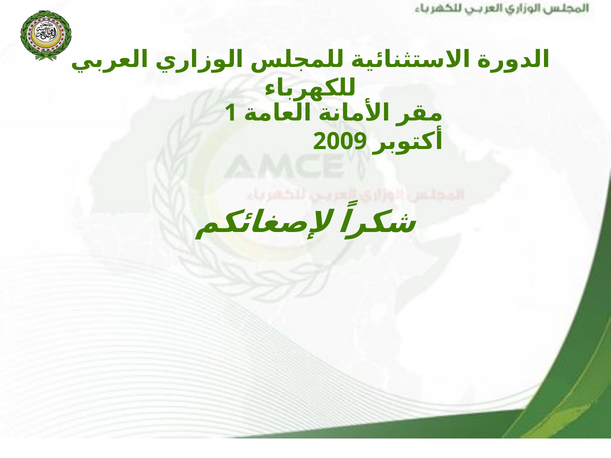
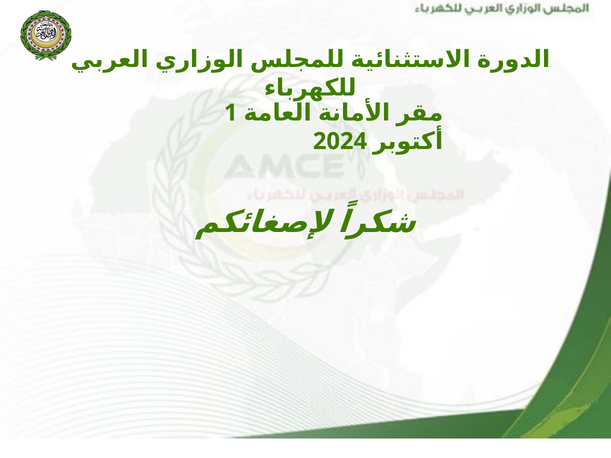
2009: 2009 -> 2024 (340, 141)
